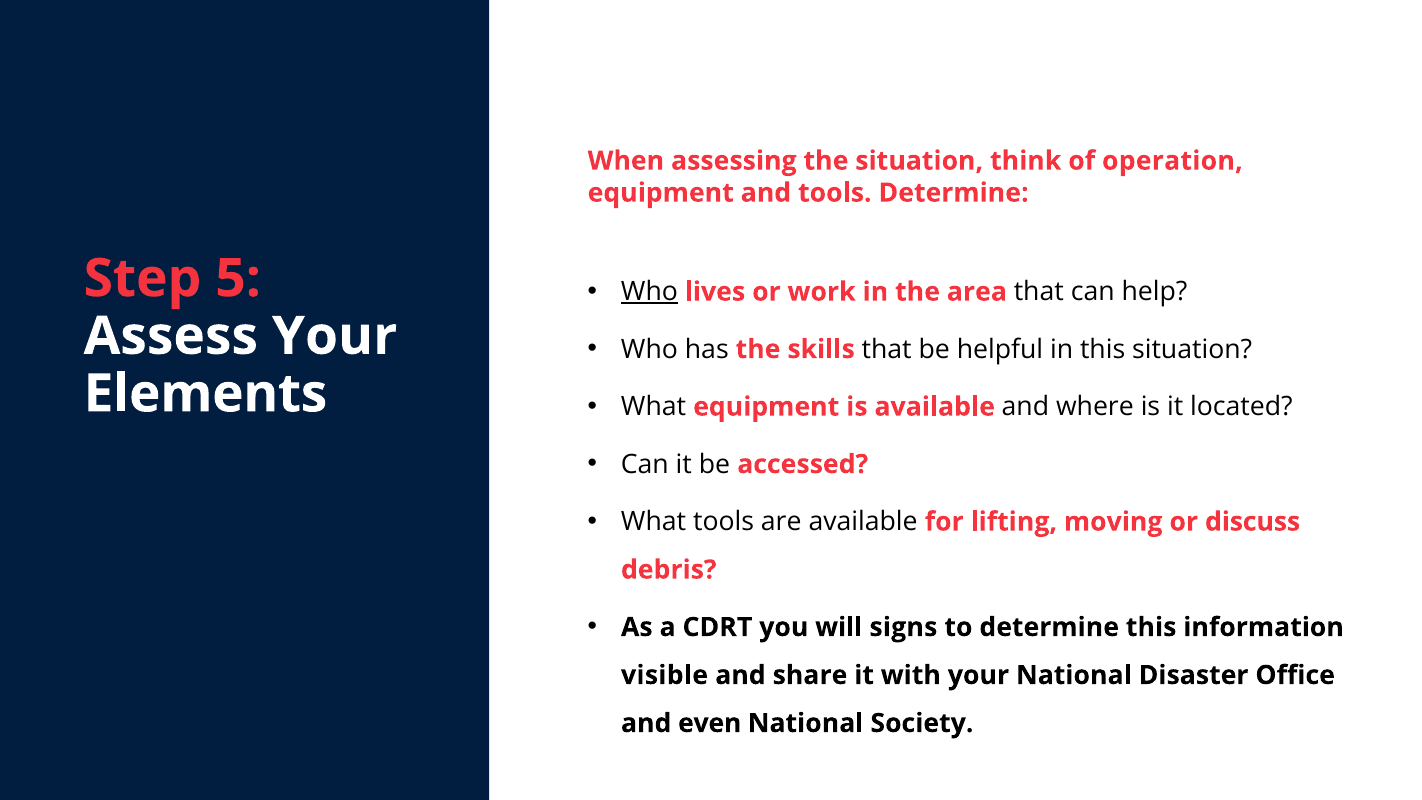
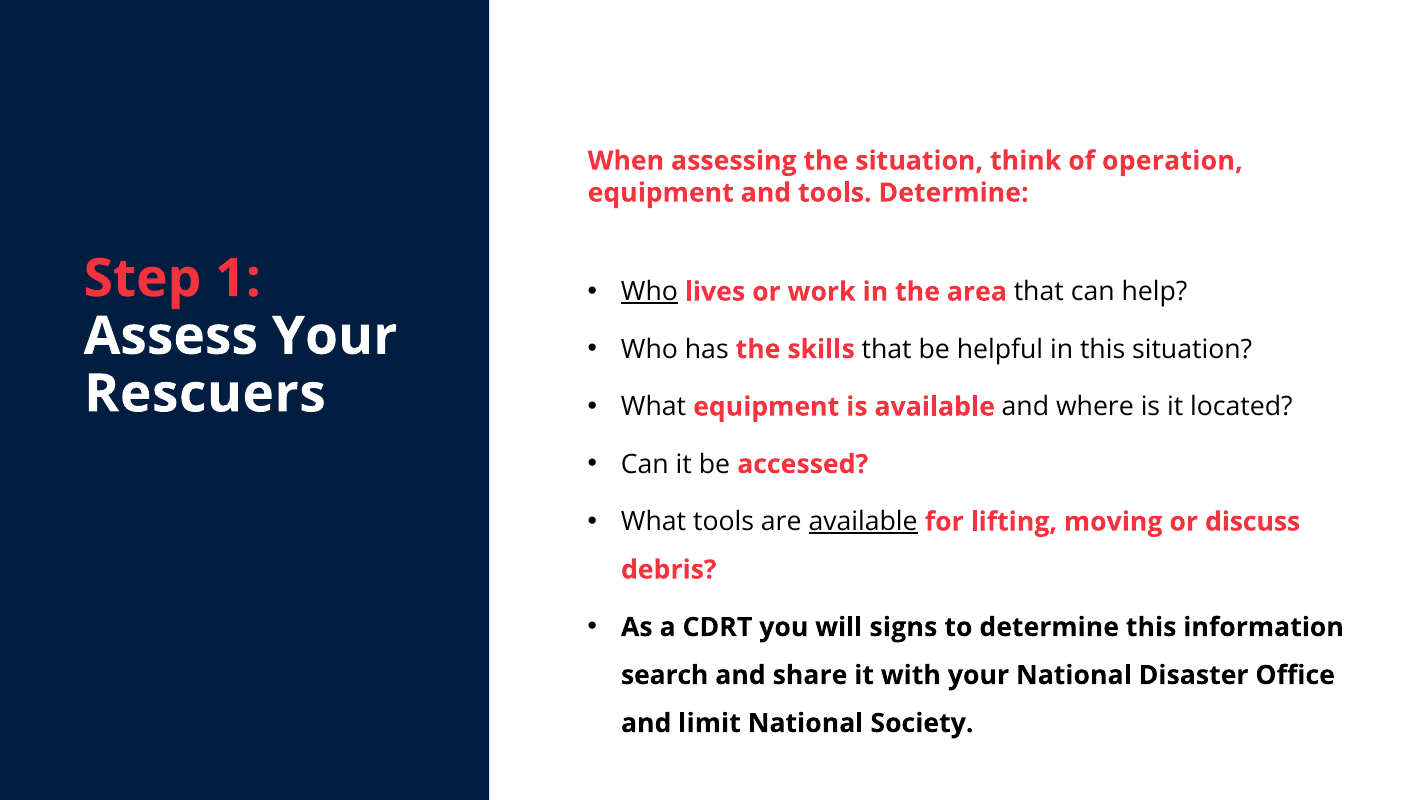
5: 5 -> 1 (238, 279)
Elements: Elements -> Rescuers (205, 394)
available underline: none -> present (863, 522)
visible: visible -> search (665, 675)
even: even -> limit (710, 723)
